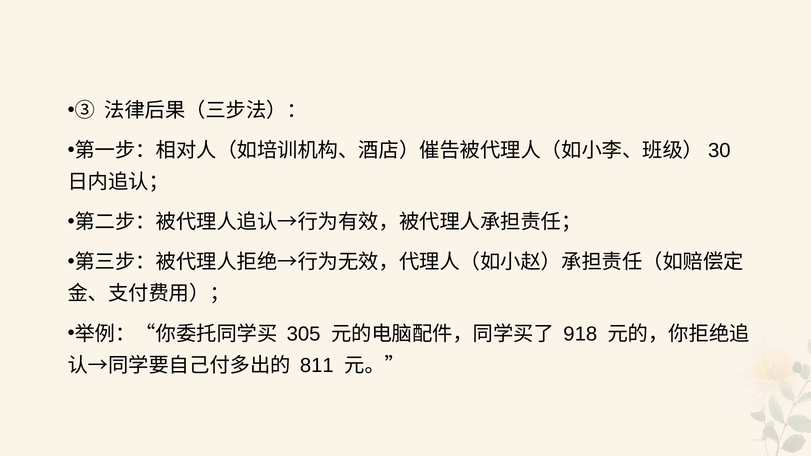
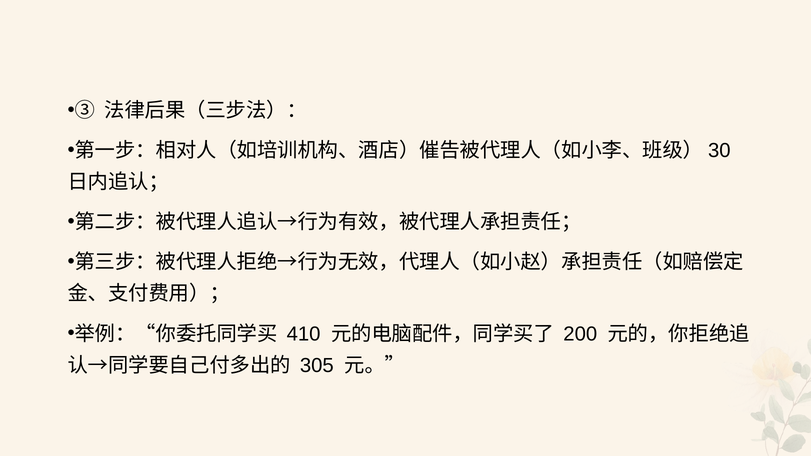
305: 305 -> 410 (304, 334)
918: 918 -> 200 (580, 334)
811: 811 -> 305 (317, 366)
